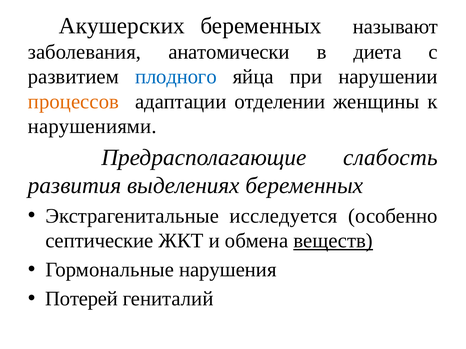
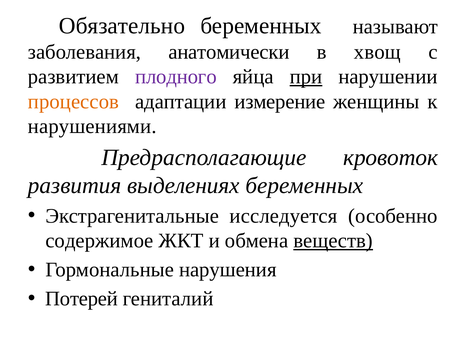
Акушерских: Акушерских -> Обязательно (122, 26)
диета: диета -> хвощ (377, 52)
плодного colour: blue -> purple (176, 77)
при underline: none -> present (306, 77)
отделении: отделении -> измерение (280, 102)
слабость: слабость -> кровоток (391, 158)
септические: септические -> содержимое (99, 241)
